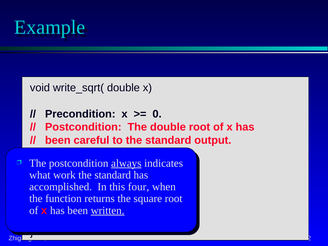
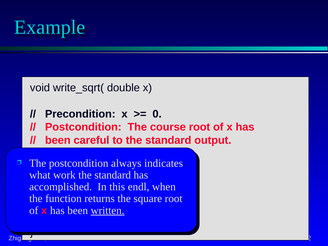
The double: double -> course (168, 127)
always underline: present -> none (126, 163)
four: four -> endl (139, 187)
